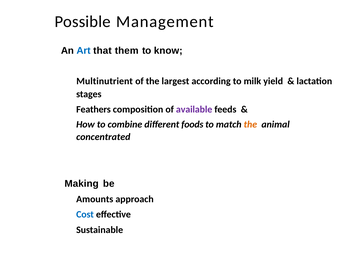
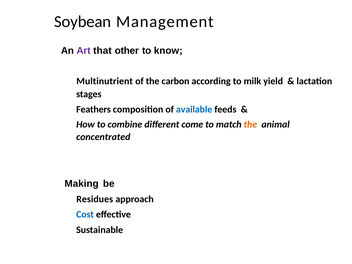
Possible: Possible -> Soybean (83, 22)
Art colour: blue -> purple (83, 51)
them: them -> other (127, 51)
largest: largest -> carbon (175, 81)
available colour: purple -> blue (194, 109)
foods: foods -> come (192, 124)
Amounts: Amounts -> Residues (95, 199)
